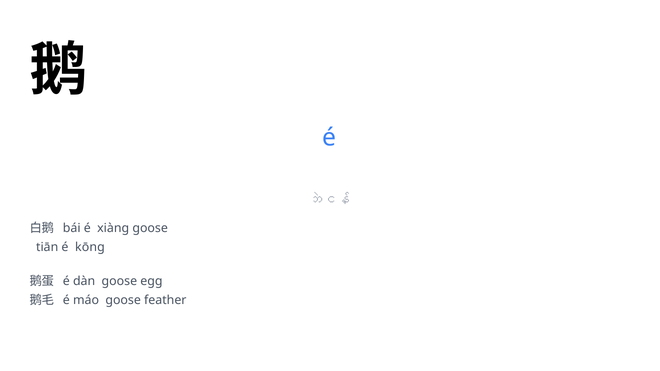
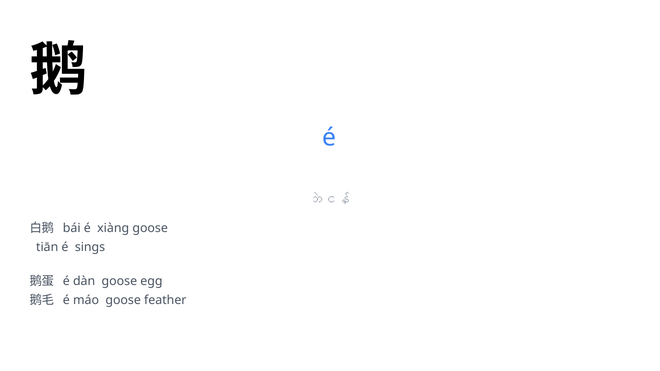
kōng: kōng -> sings (90, 247)
